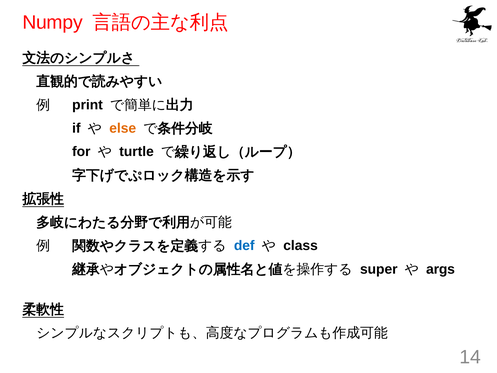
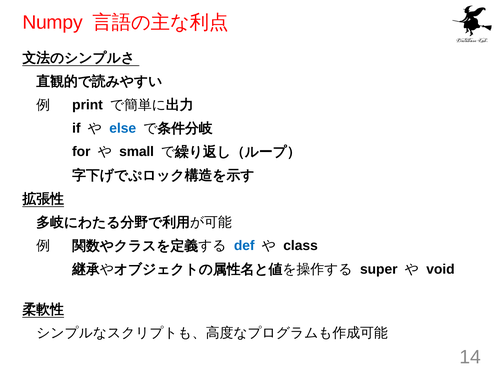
else colour: orange -> blue (123, 128)
turtle: turtle -> small (137, 152)
args: args -> void (440, 269)
